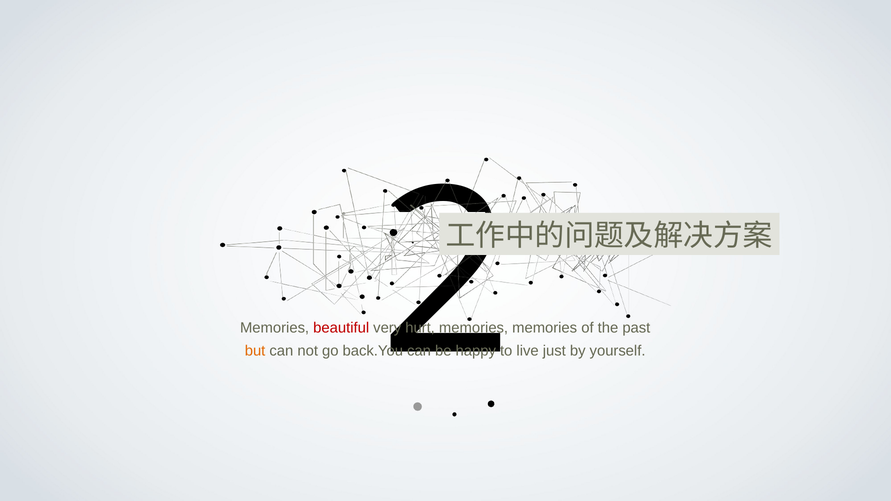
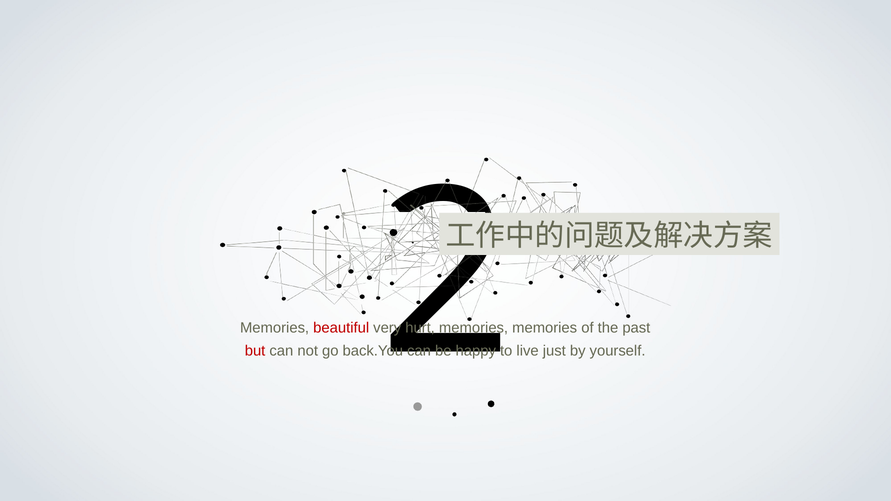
but colour: orange -> red (255, 351)
